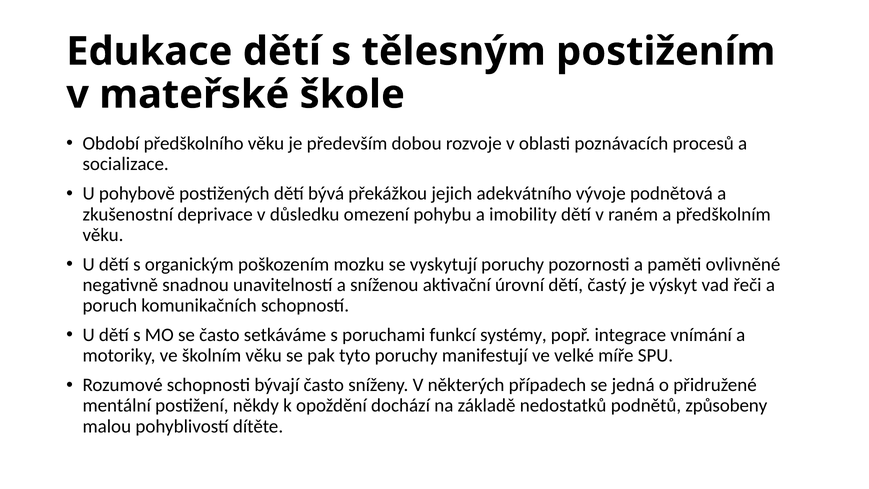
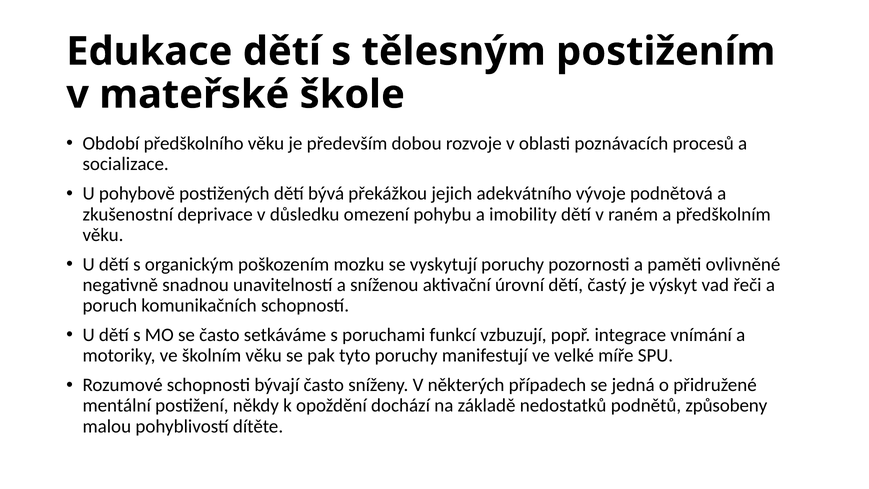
systémy: systémy -> vzbuzují (513, 335)
